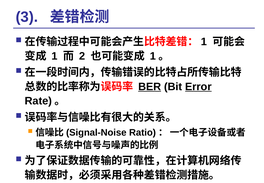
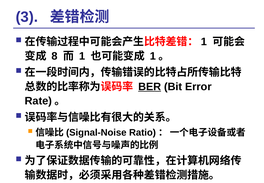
1: 1 -> 8 (55, 56)
2: 2 -> 1 (82, 56)
Error underline: present -> none (198, 87)
